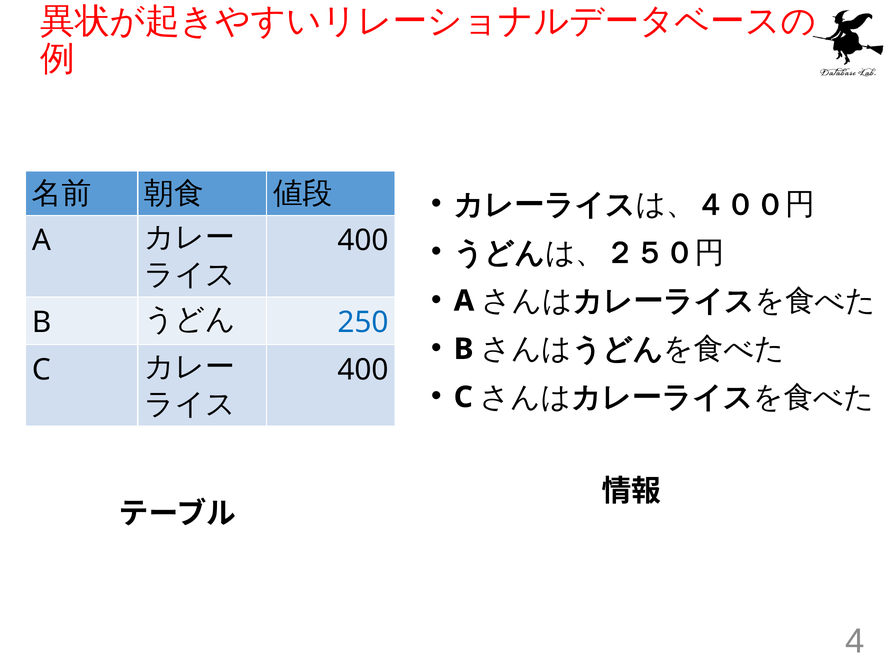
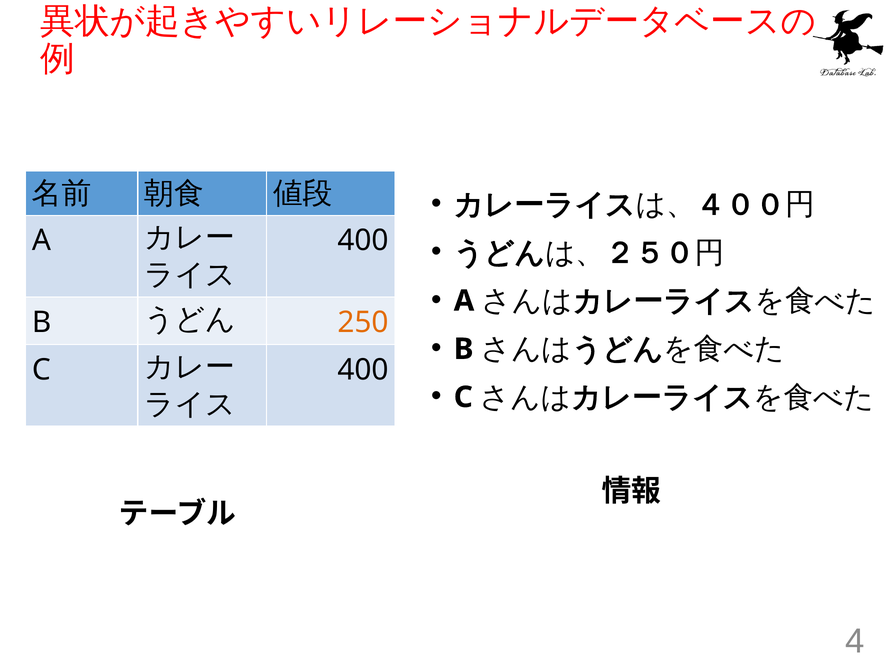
250 colour: blue -> orange (363, 322)
